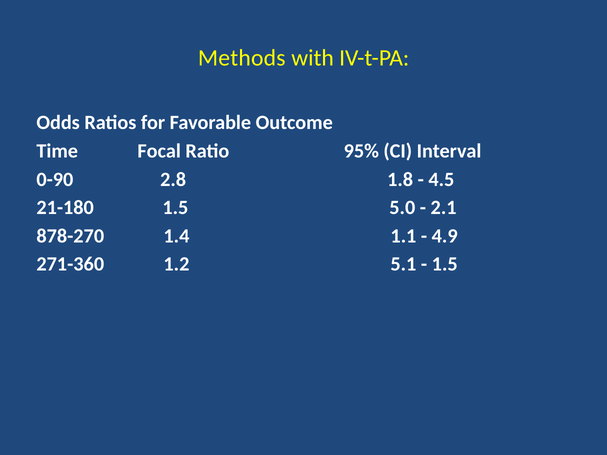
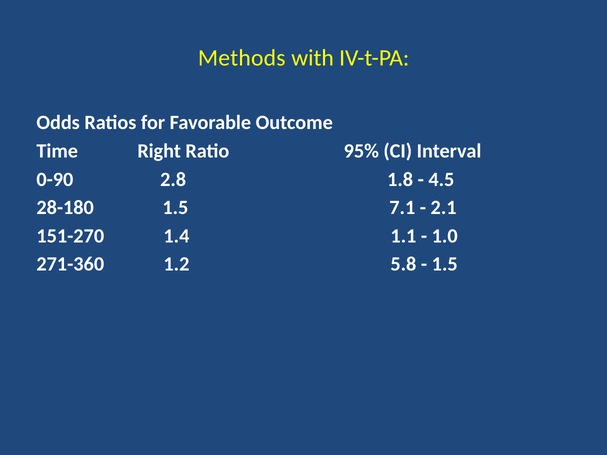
Focal: Focal -> Right (159, 151)
21-180: 21-180 -> 28-180 (65, 208)
5.0: 5.0 -> 7.1 (402, 208)
878-270: 878-270 -> 151-270 (70, 236)
4.9: 4.9 -> 1.0 (445, 236)
5.1: 5.1 -> 5.8 (403, 264)
